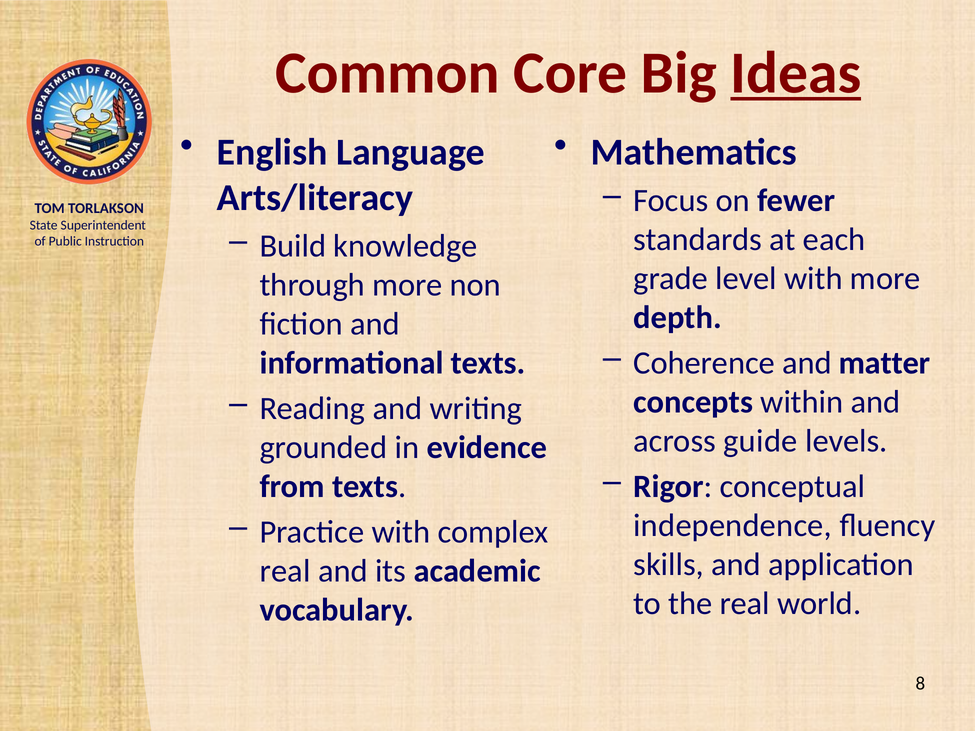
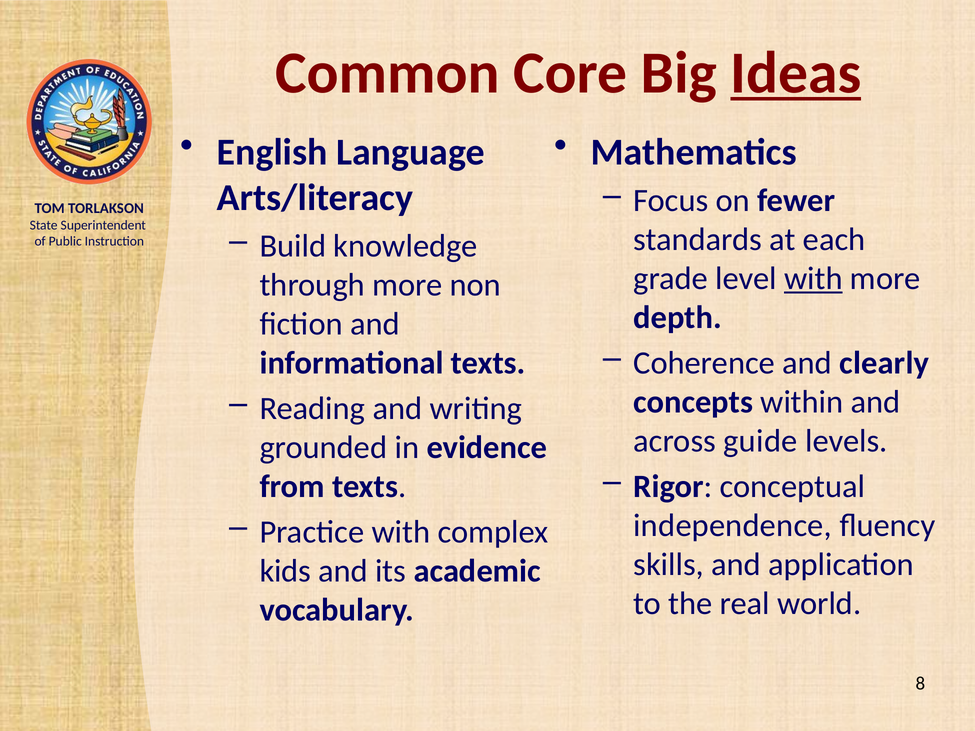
with underline: none -> present (813, 279)
matter: matter -> clearly (884, 363)
real: real -> kids (285, 571)
